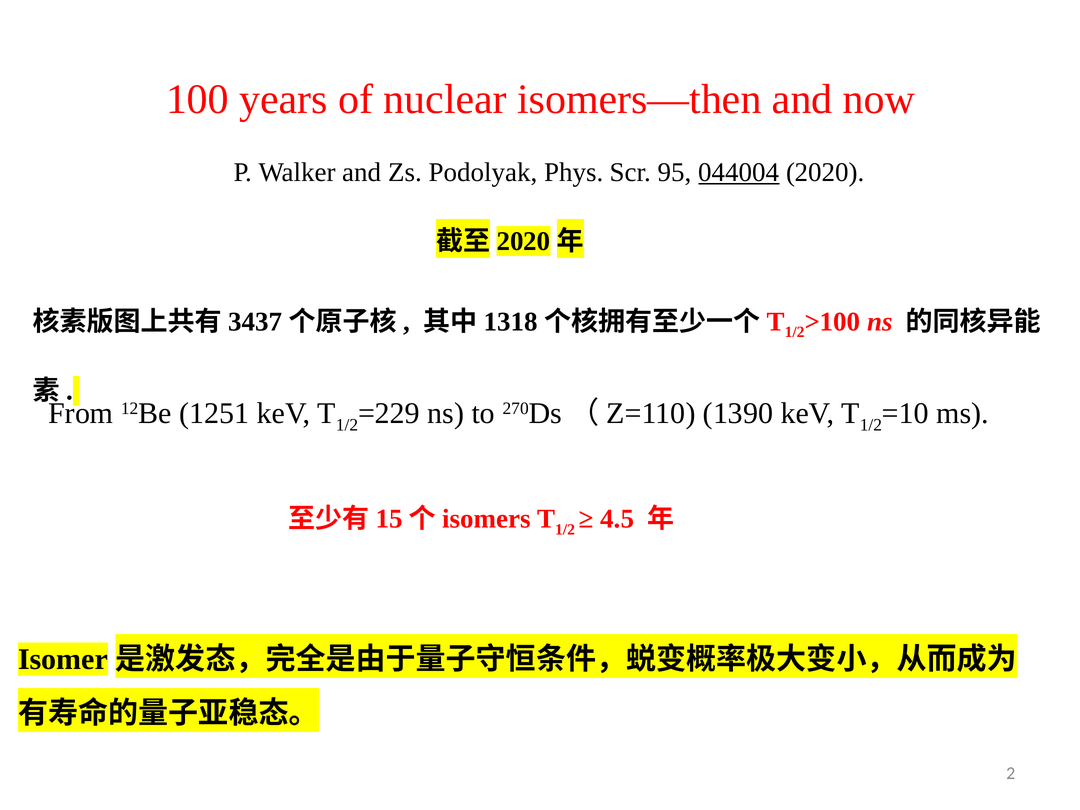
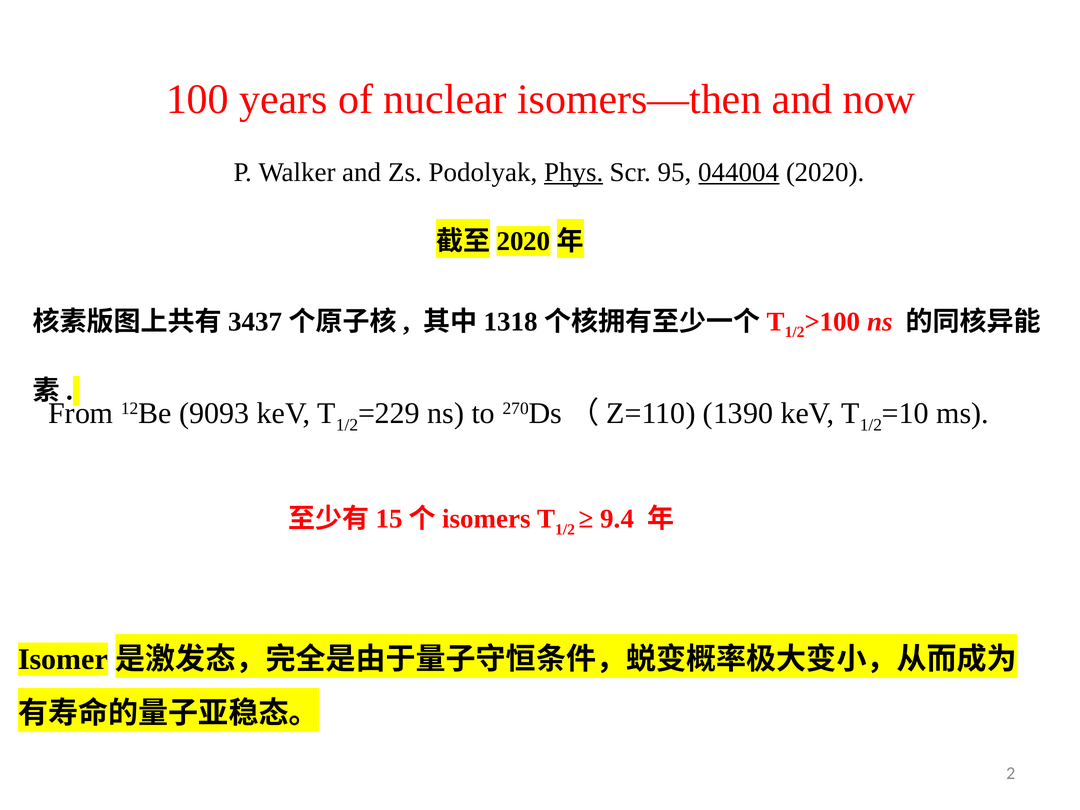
Phys underline: none -> present (574, 172)
1251: 1251 -> 9093 (214, 413)
4.5: 4.5 -> 9.4 (617, 519)
